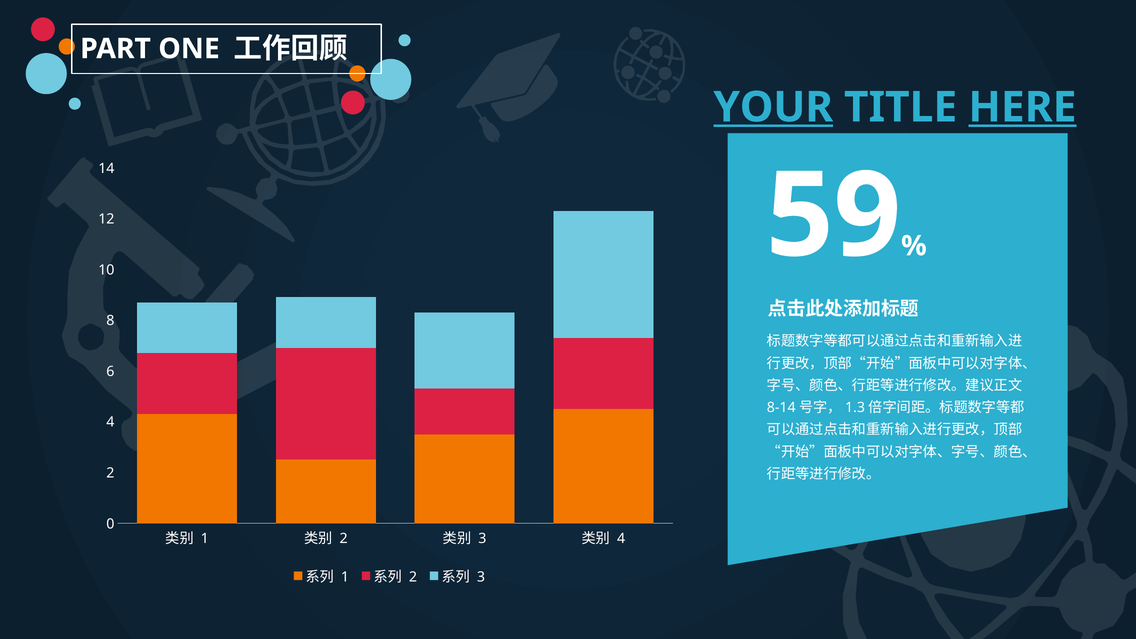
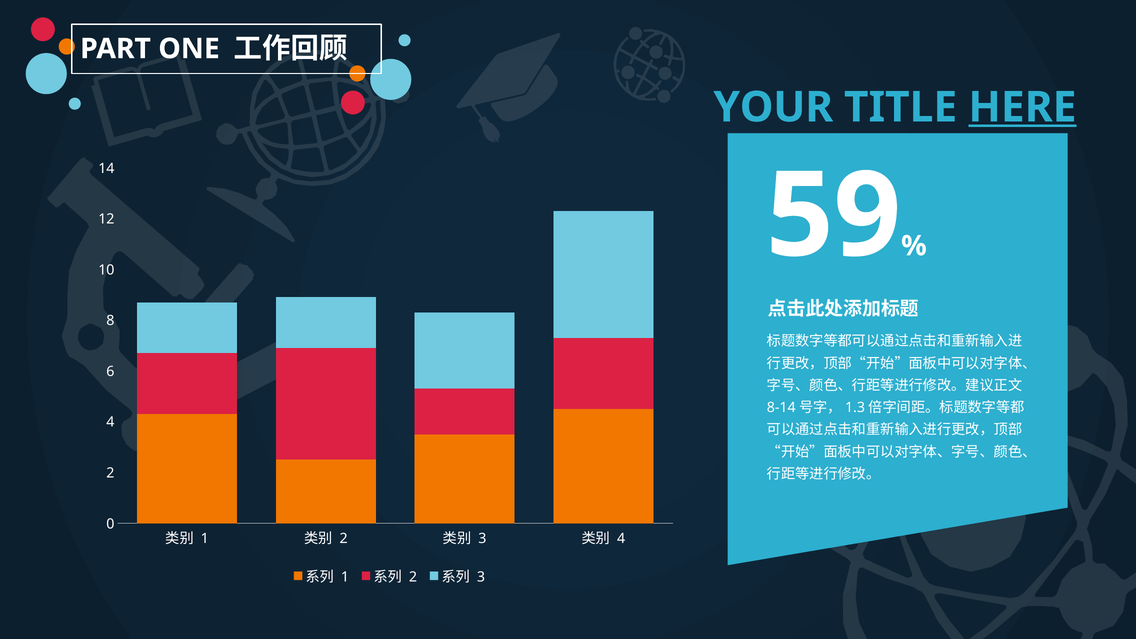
YOUR underline: present -> none (773, 107)
